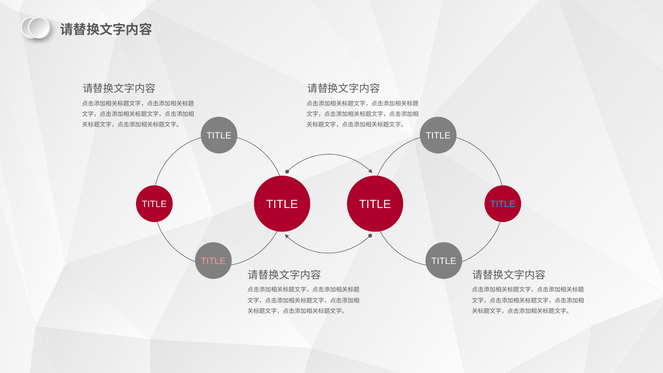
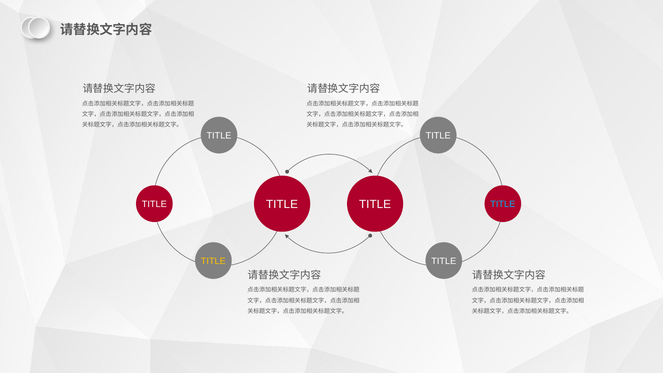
TITLE colour: pink -> yellow (213, 261)
